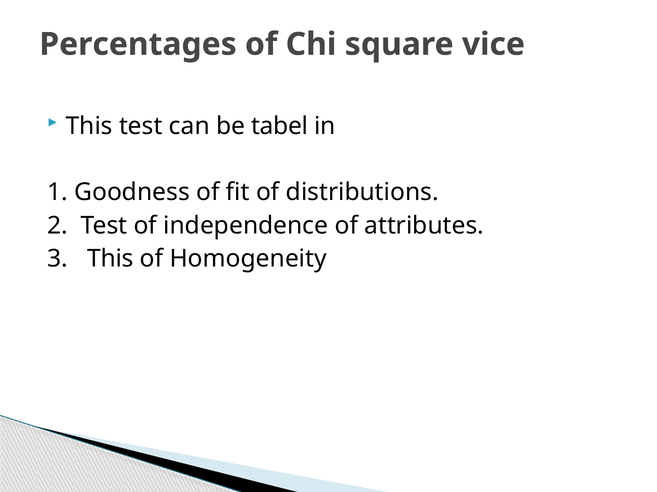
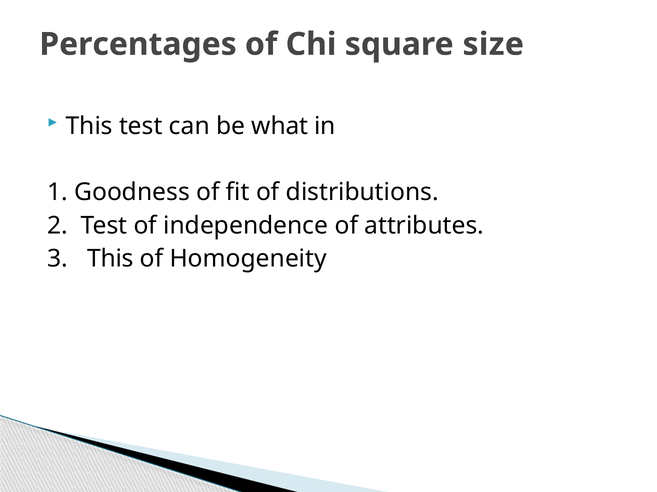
vice: vice -> size (493, 44)
tabel: tabel -> what (280, 126)
